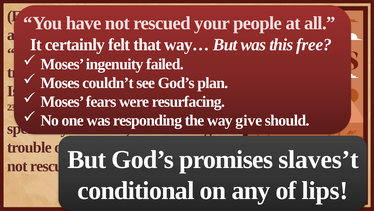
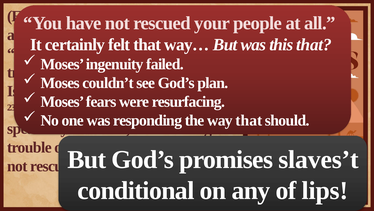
this free: free -> that (314, 45)
way give: give -> that (249, 120)
